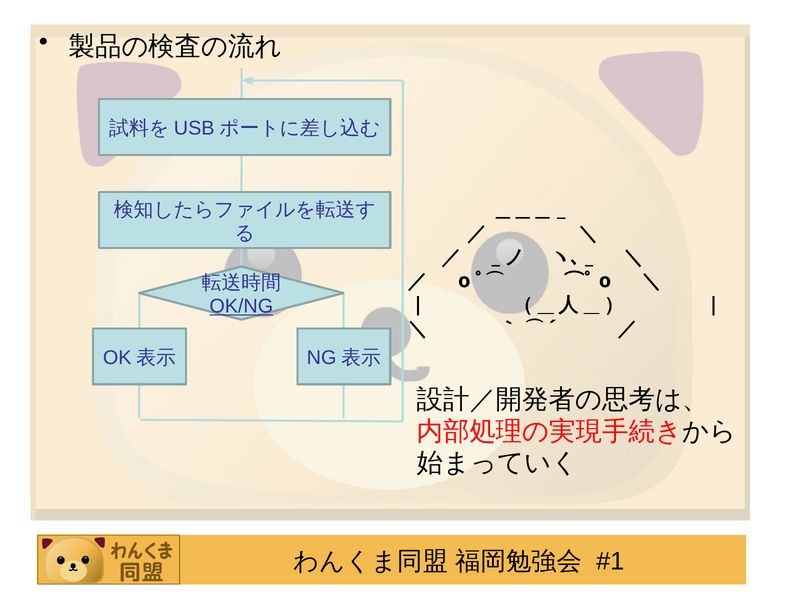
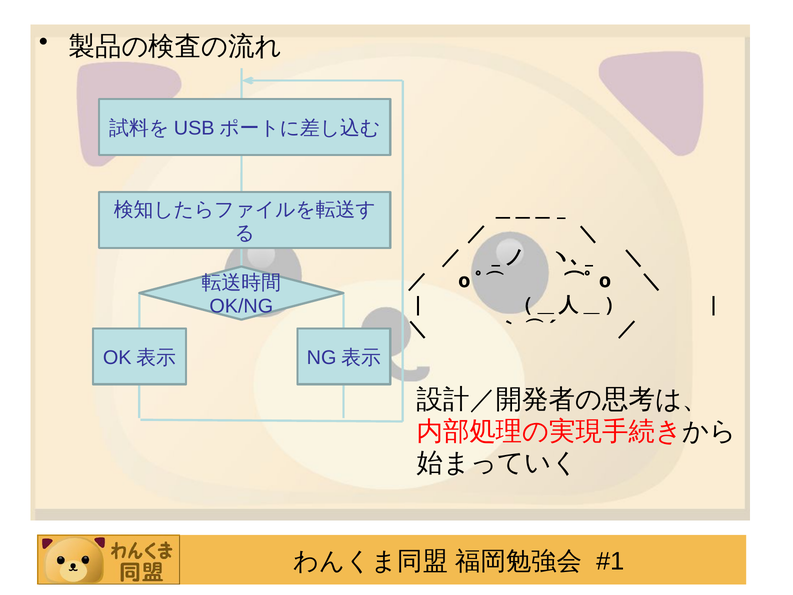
OK/NG underline: present -> none (241, 306)
